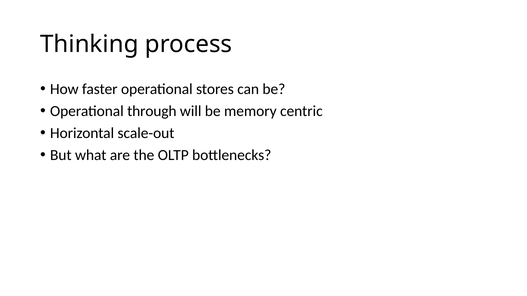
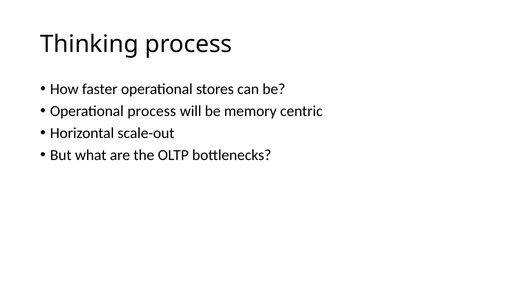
Operational through: through -> process (152, 111)
